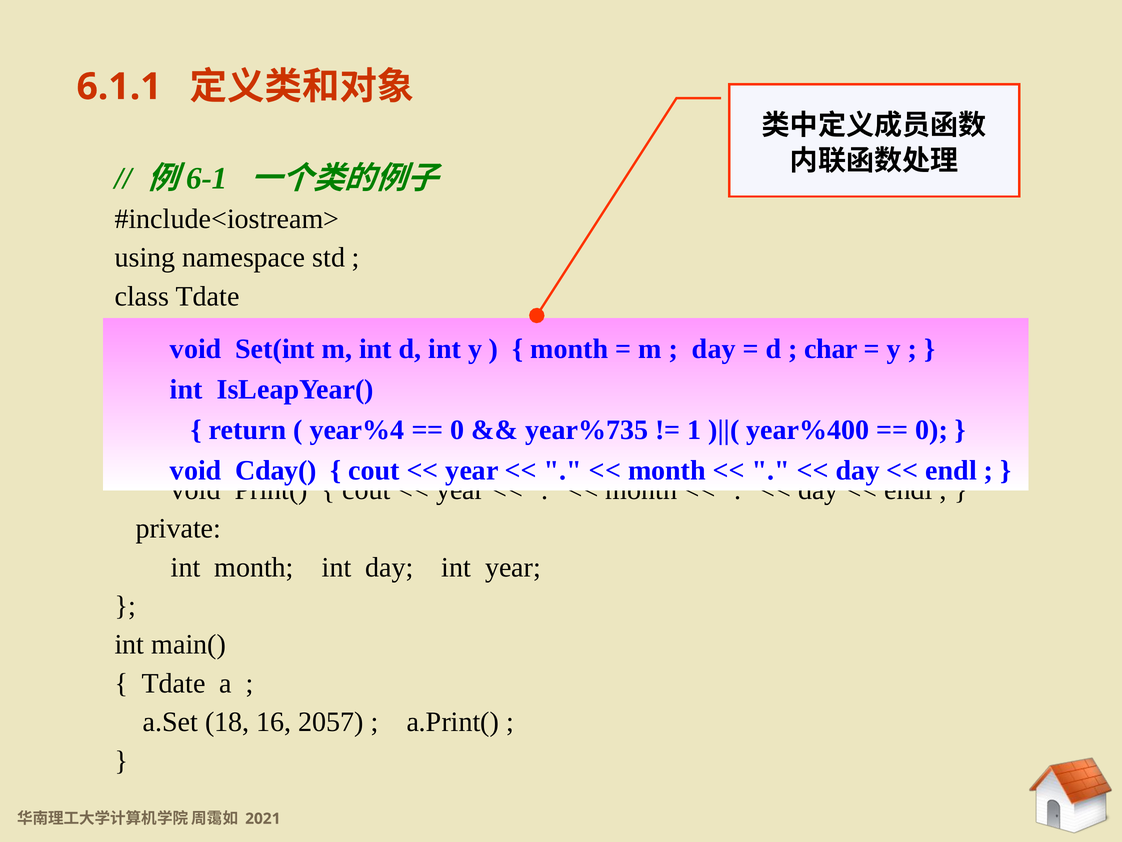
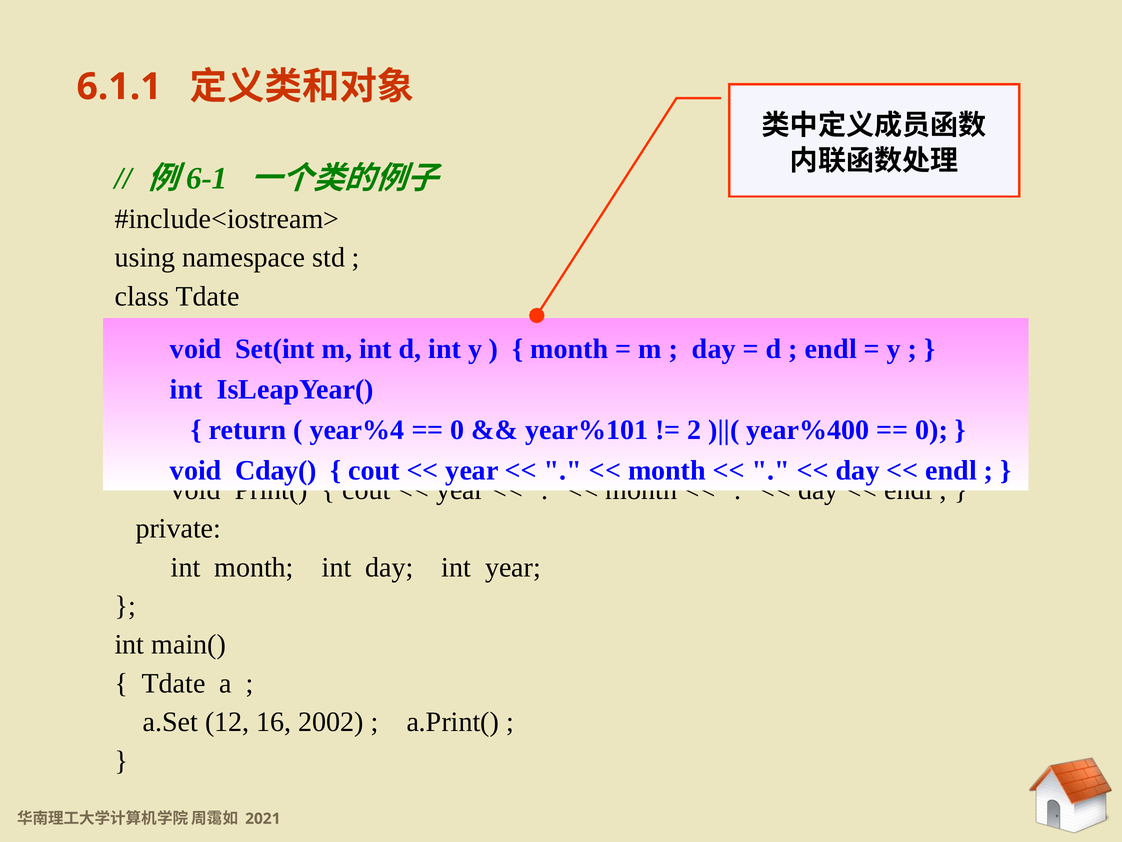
char: char -> endl (831, 349)
year%735: year%735 -> year%101 (587, 430)
1: 1 -> 2 (694, 430)
18: 18 -> 12 (227, 722)
2057: 2057 -> 2002 (331, 722)
